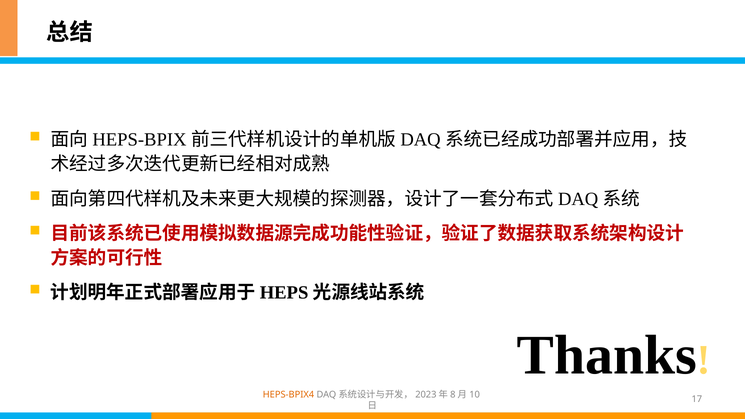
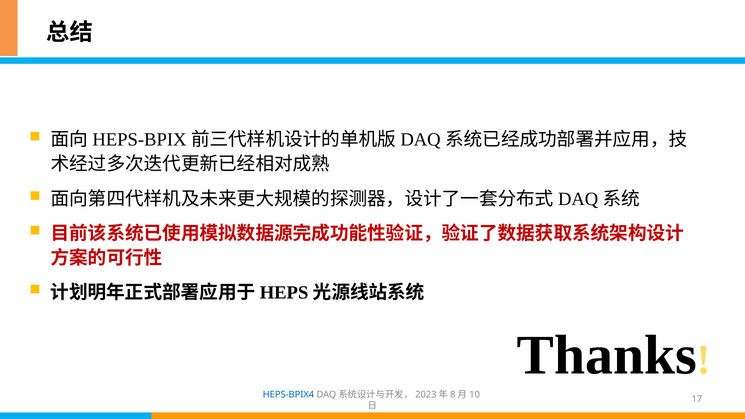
HEPS-BPIX4 colour: orange -> blue (289, 395)
